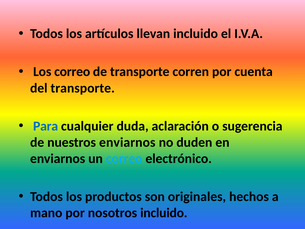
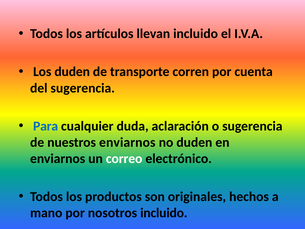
Los correo: correo -> duden (72, 72)
del transporte: transporte -> sugerencia (83, 88)
correo colour: light blue -> white (124, 158)
